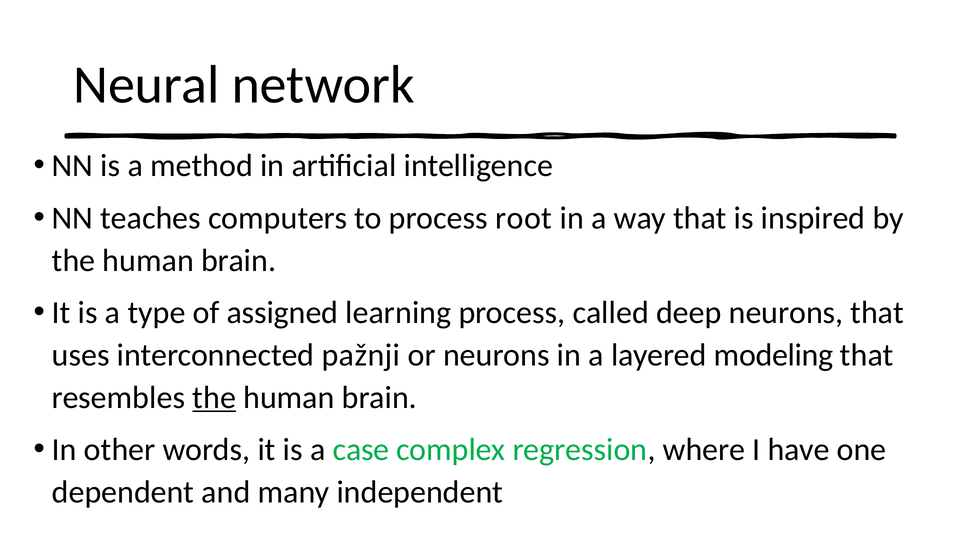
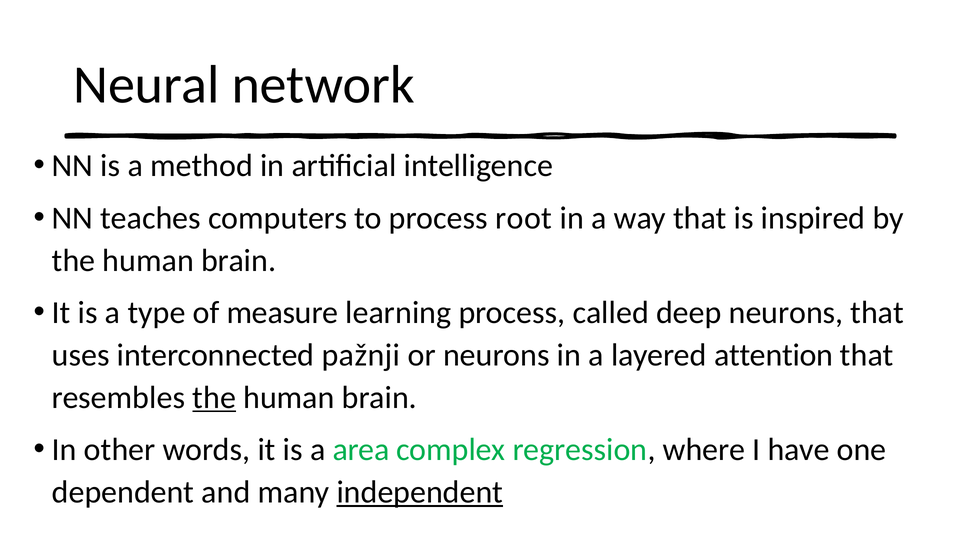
assigned: assigned -> measure (283, 313)
modeling: modeling -> attention (774, 355)
case: case -> area (361, 449)
independent underline: none -> present (420, 492)
